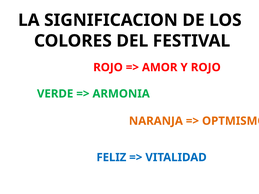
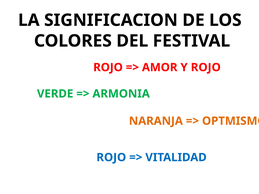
FELIZ: FELIZ -> ROJO (111, 158)
